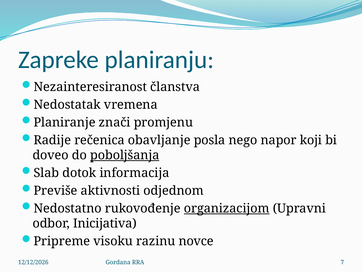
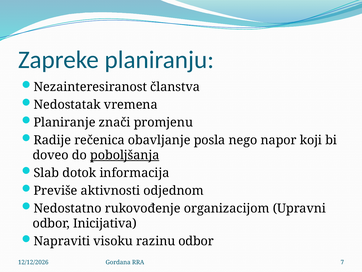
organizacijom underline: present -> none (227, 208)
Pripreme: Pripreme -> Napraviti (62, 241)
razinu novce: novce -> odbor (196, 241)
